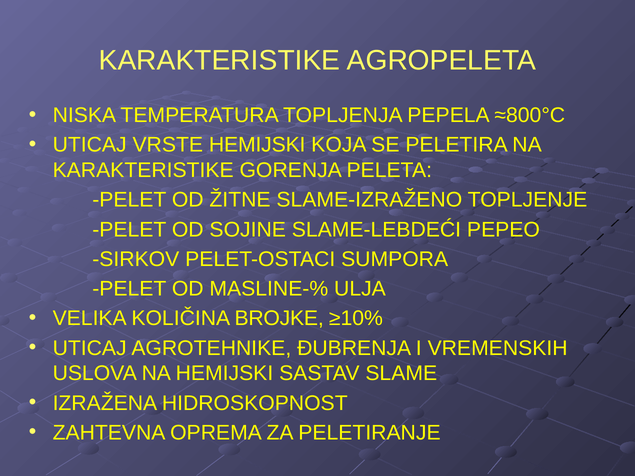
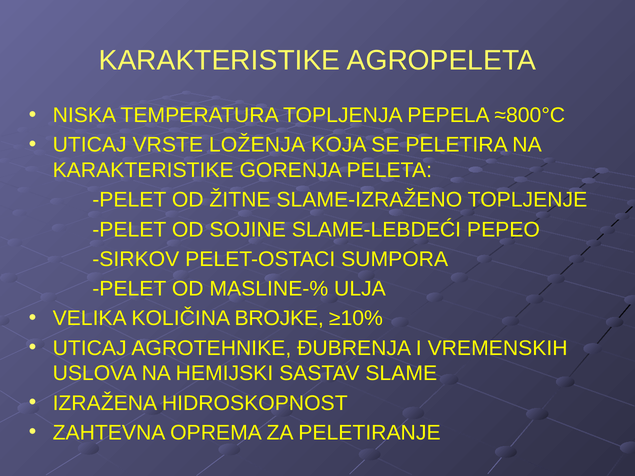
VRSTE HEMIJSKI: HEMIJSKI -> LOŽENJA (257, 145)
